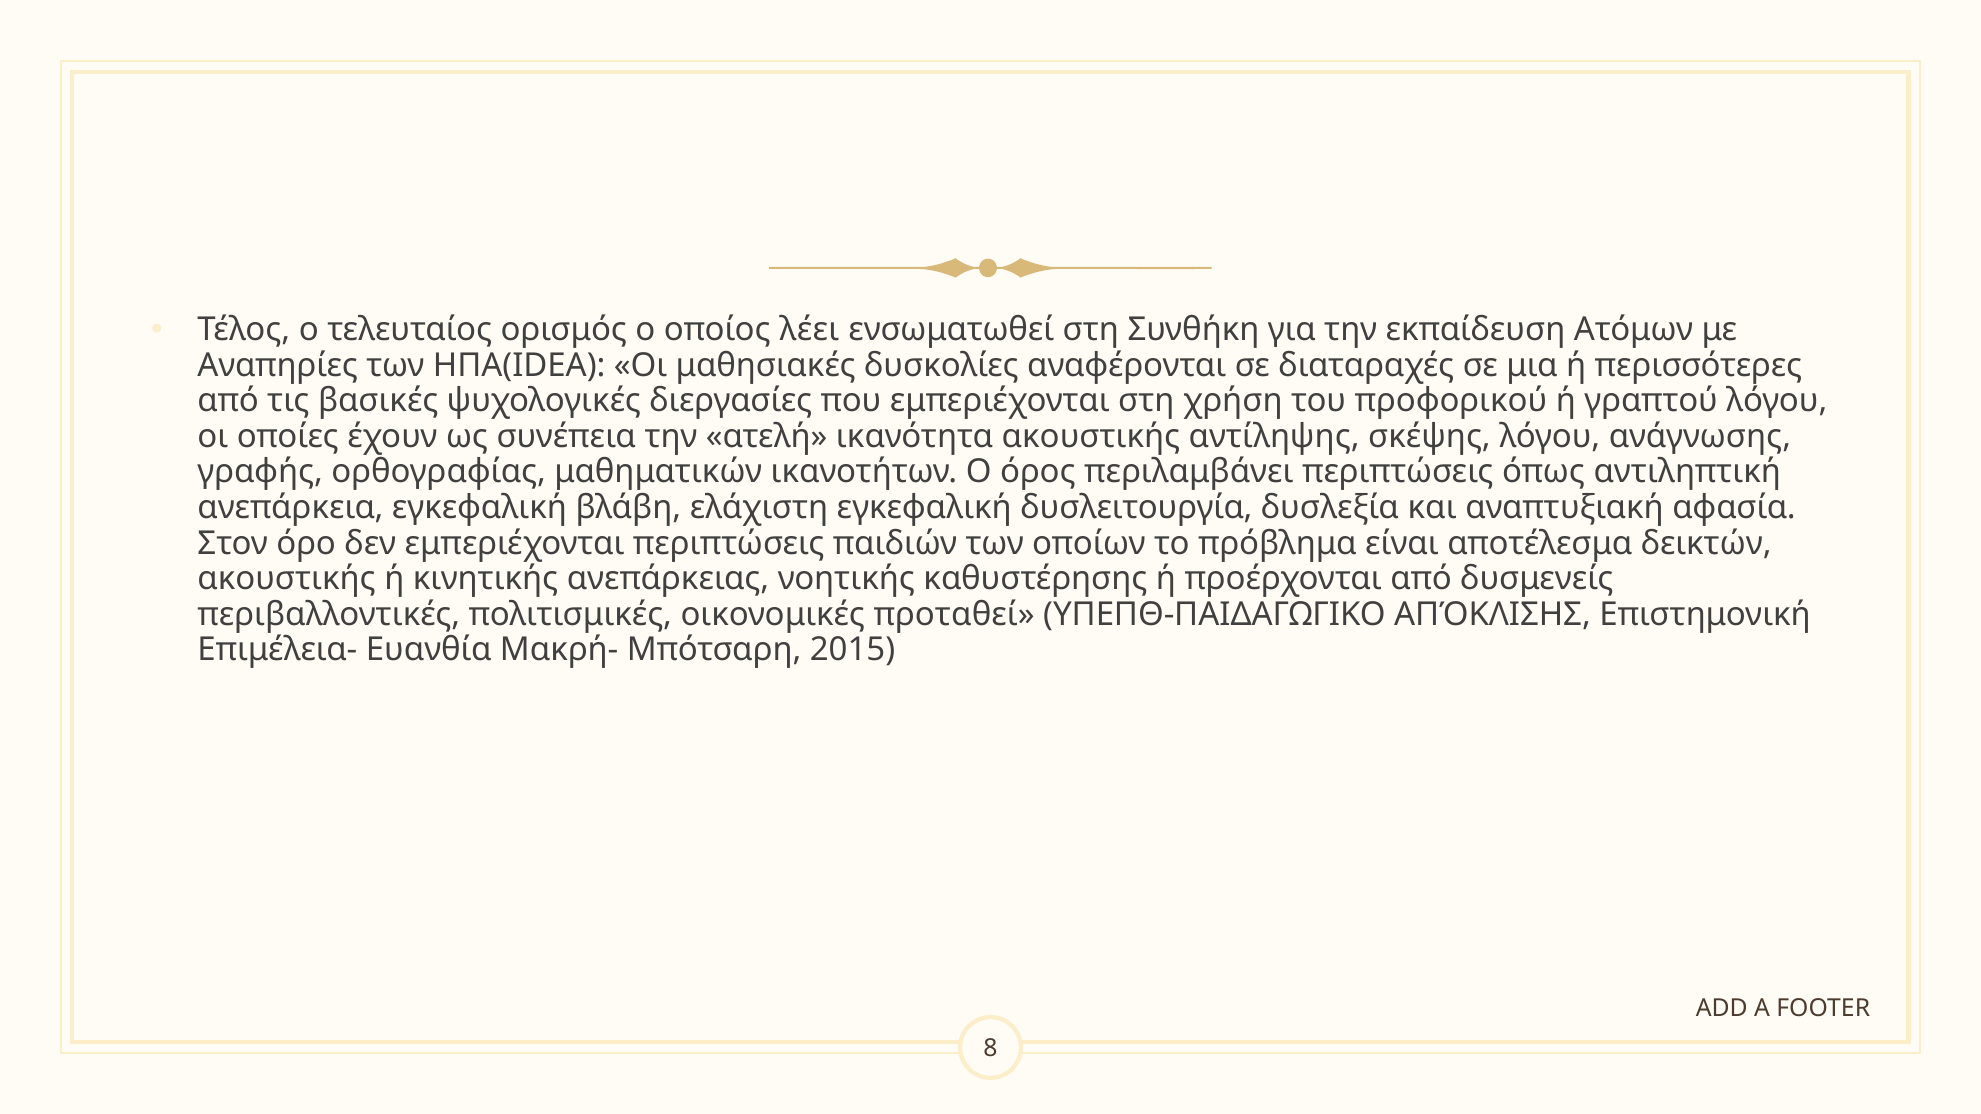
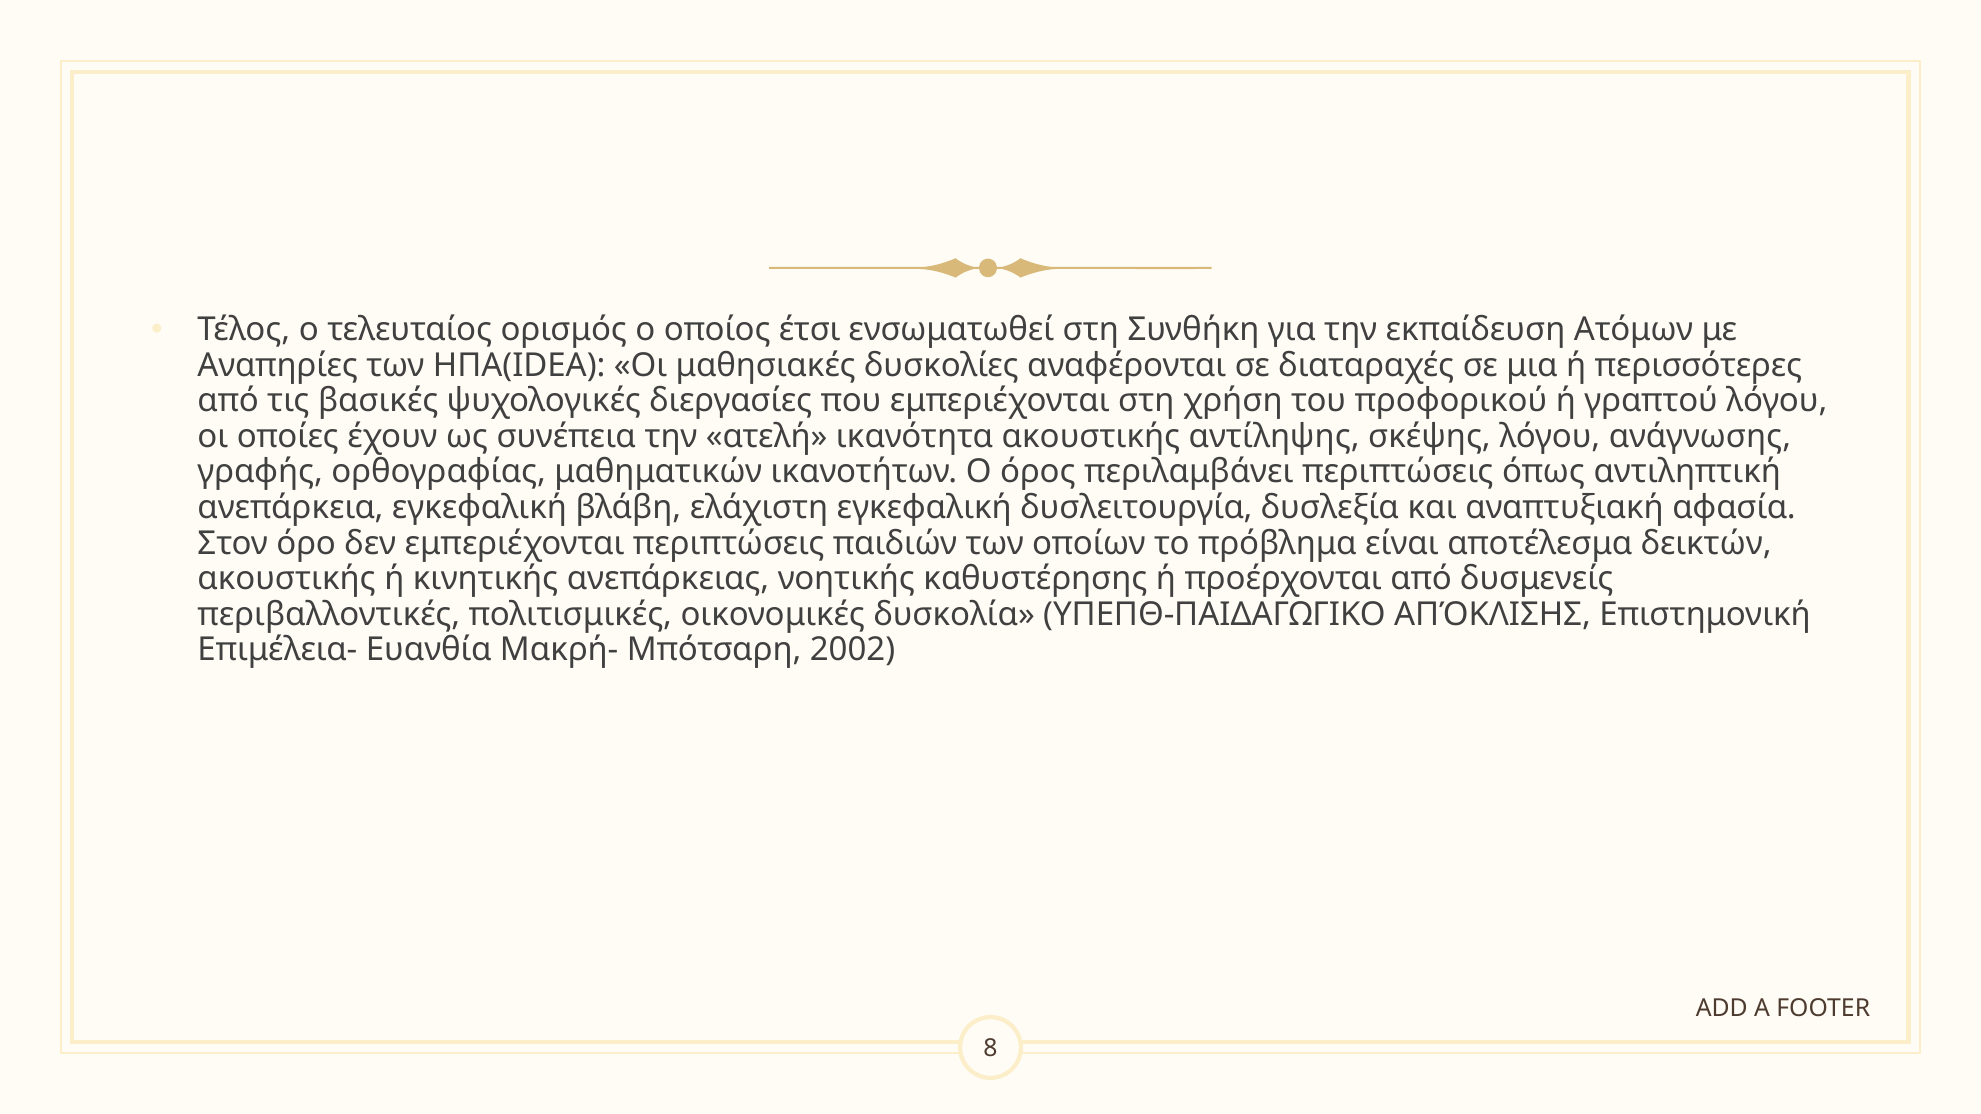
λέει: λέει -> έτσι (810, 330)
προταθεί: προταθεί -> δυσκολία (954, 615)
2015: 2015 -> 2002 (853, 650)
